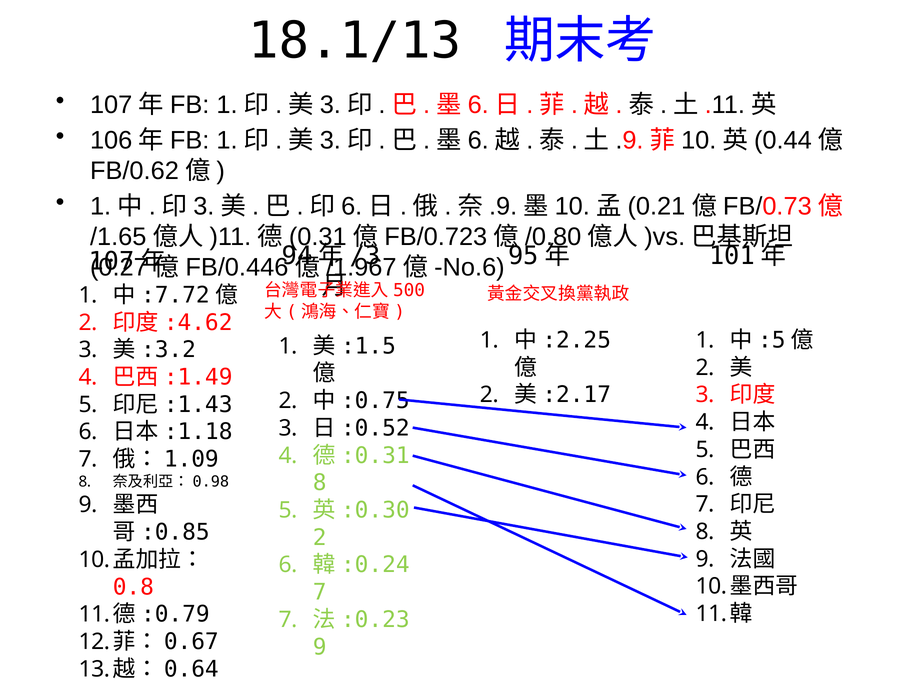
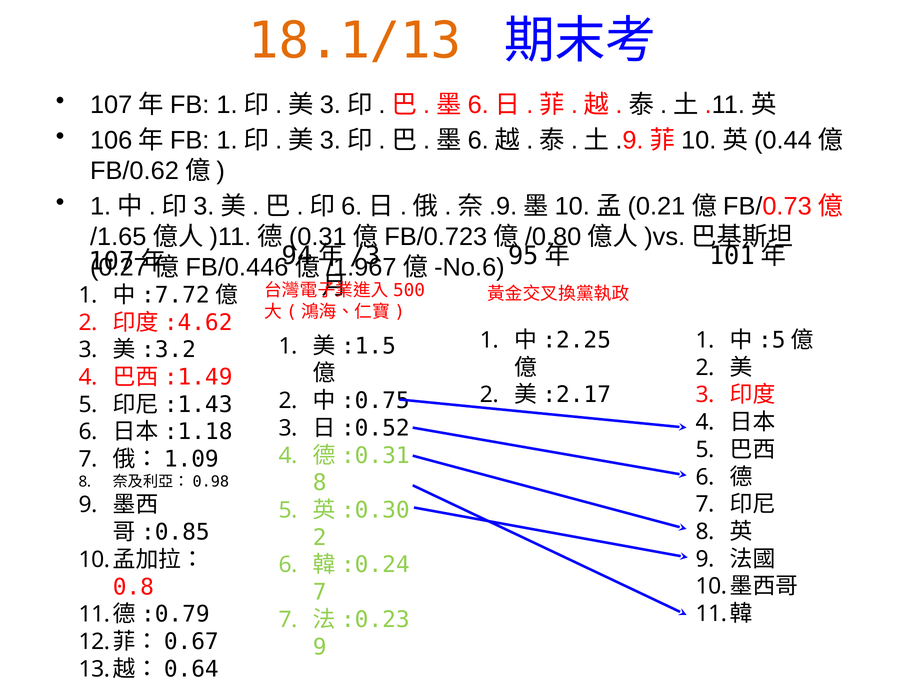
18.1/13 colour: black -> orange (355, 41)
